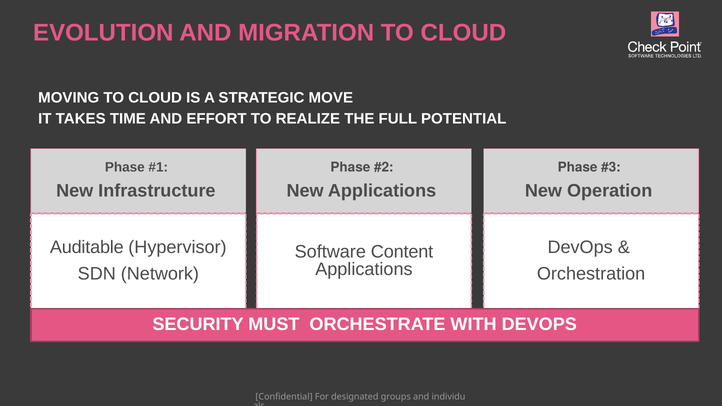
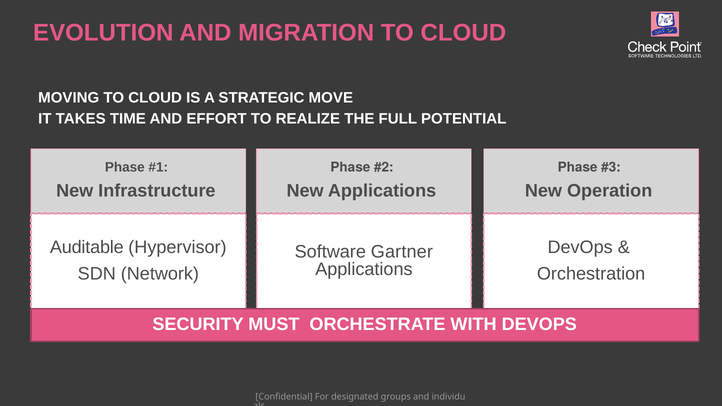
Content: Content -> Gartner (402, 252)
